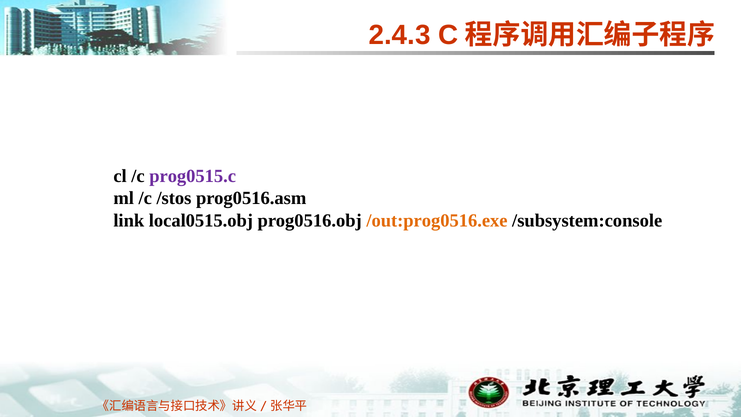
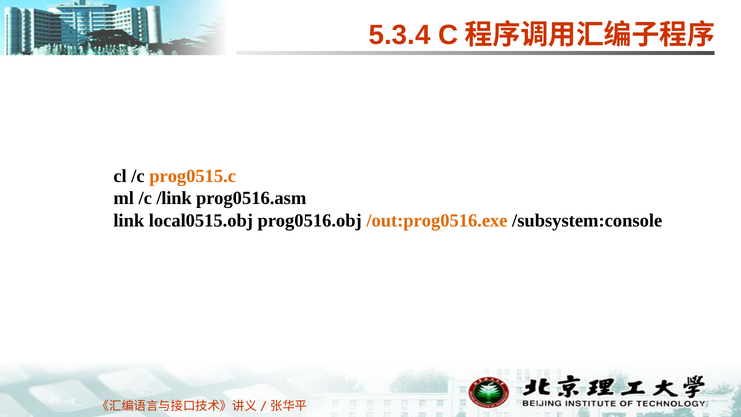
2.4.3: 2.4.3 -> 5.3.4 (400, 35)
prog0515.c colour: purple -> orange (193, 176)
/stos: /stos -> /link (174, 198)
